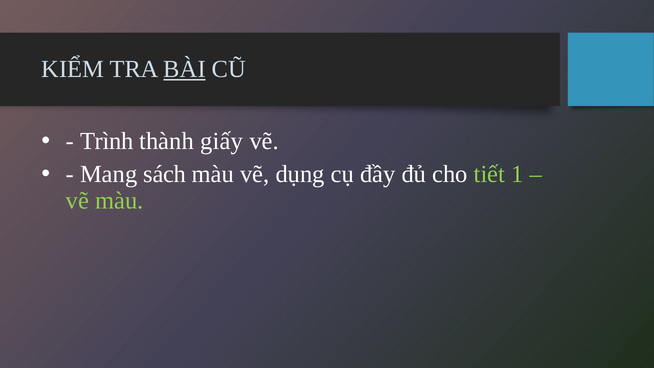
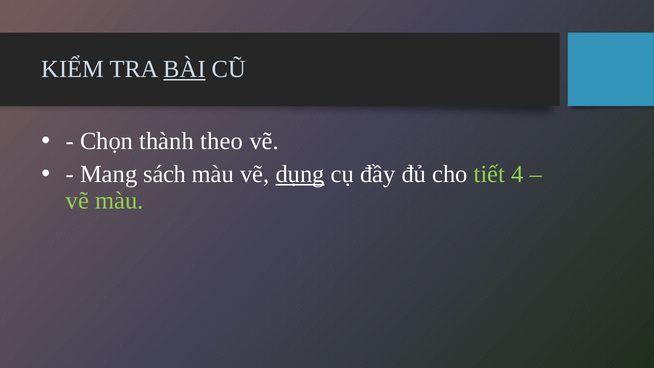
Trình: Trình -> Chọn (107, 141)
giấy: giấy -> theo (222, 141)
dụng underline: none -> present (300, 174)
1: 1 -> 4 (517, 174)
